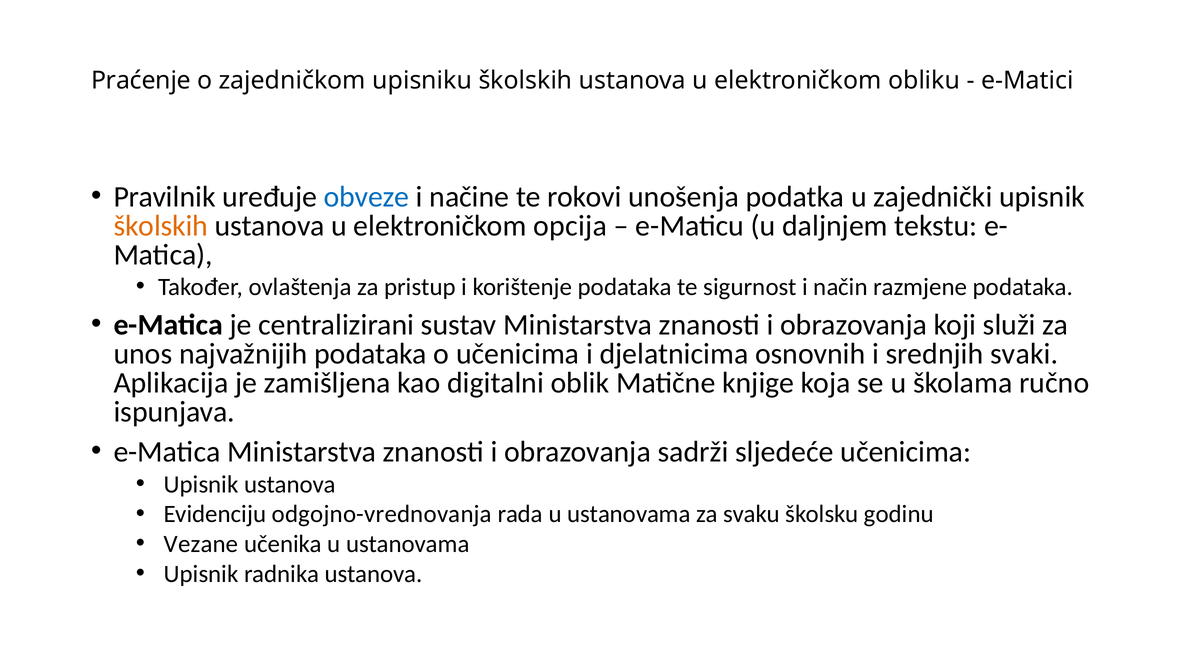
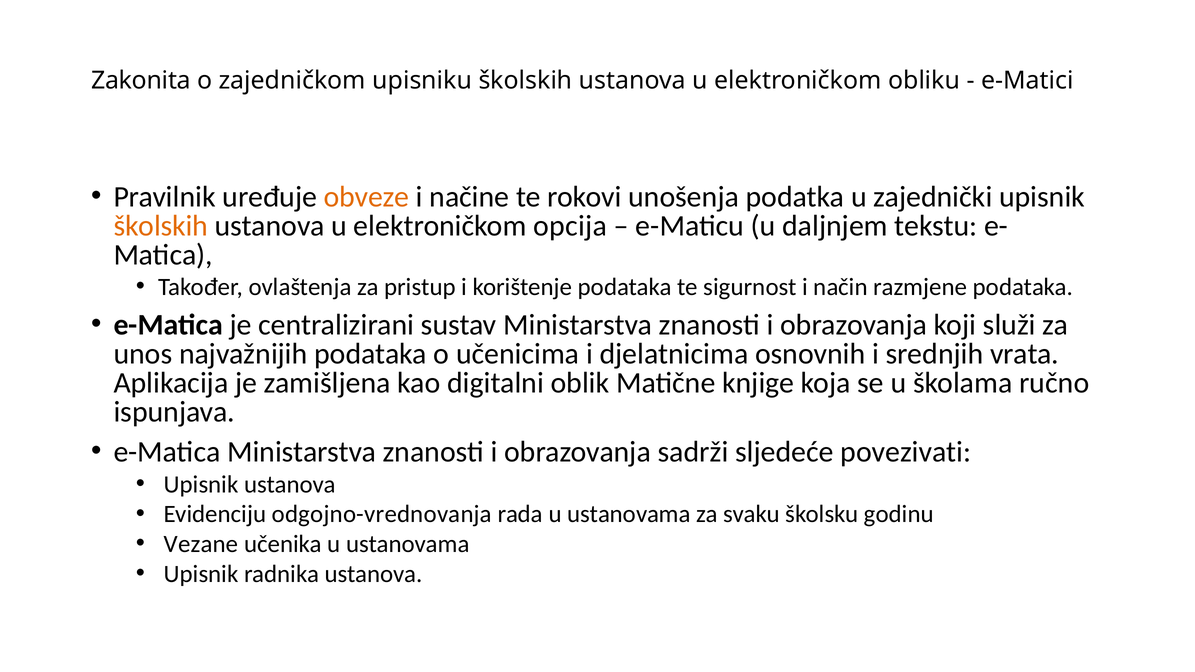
Praćenje: Praćenje -> Zakonita (141, 81)
obveze colour: blue -> orange (367, 197)
svaki: svaki -> vrata (1024, 354)
sljedeće učenicima: učenicima -> povezivati (906, 452)
